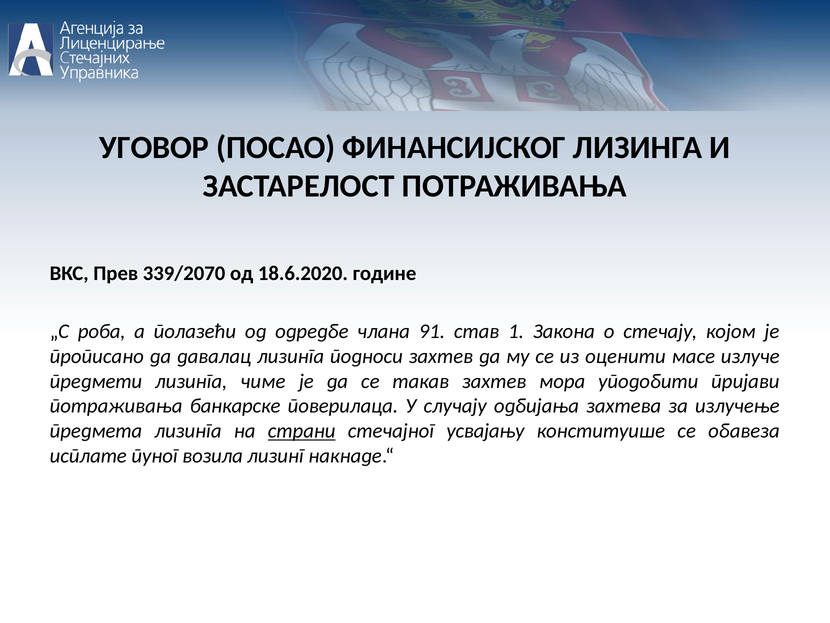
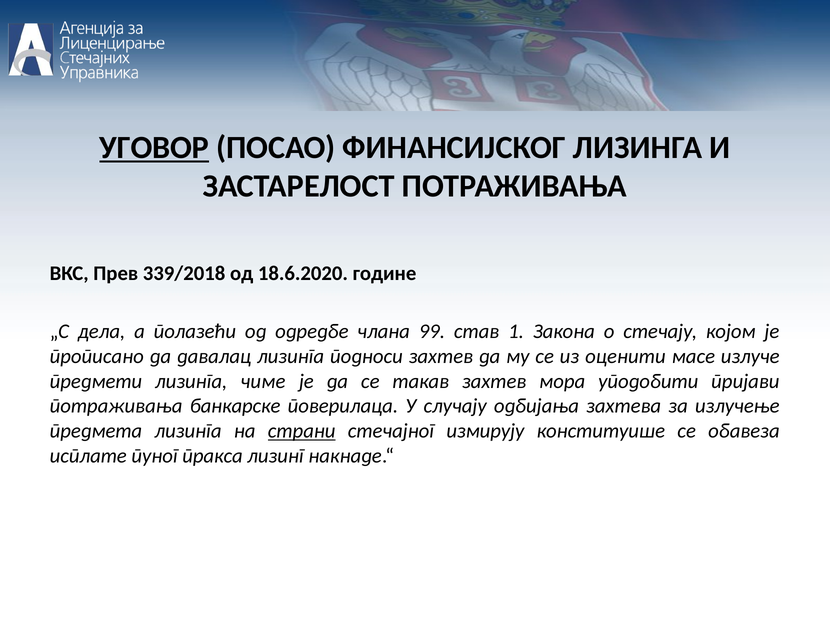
УГОВОР underline: none -> present (154, 147)
339/2070: 339/2070 -> 339/2018 (184, 273)
роба: роба -> дела (102, 331)
91: 91 -> 99 (432, 331)
усвајању: усвајању -> измирују (485, 431)
возила: возила -> пракса (213, 456)
